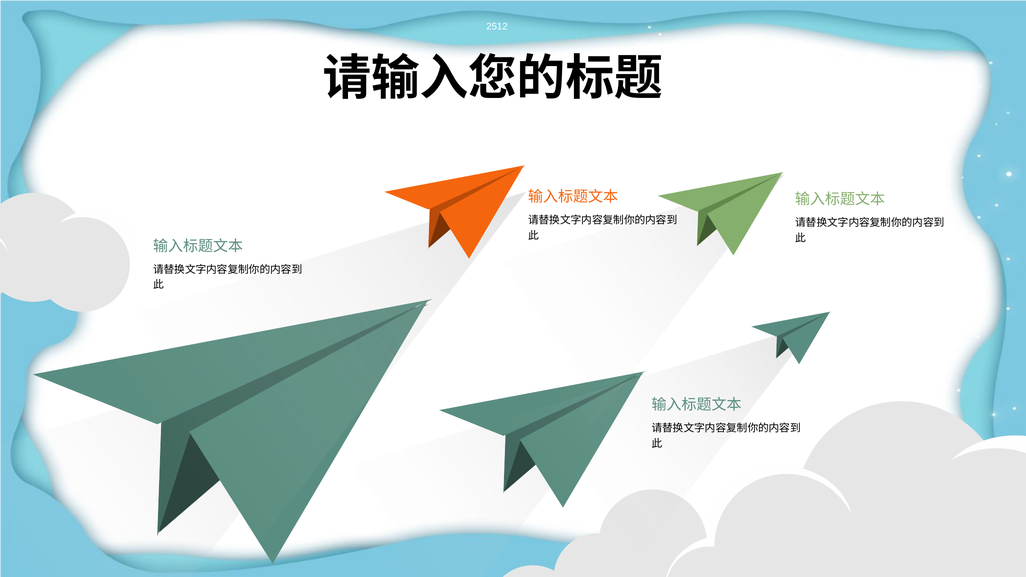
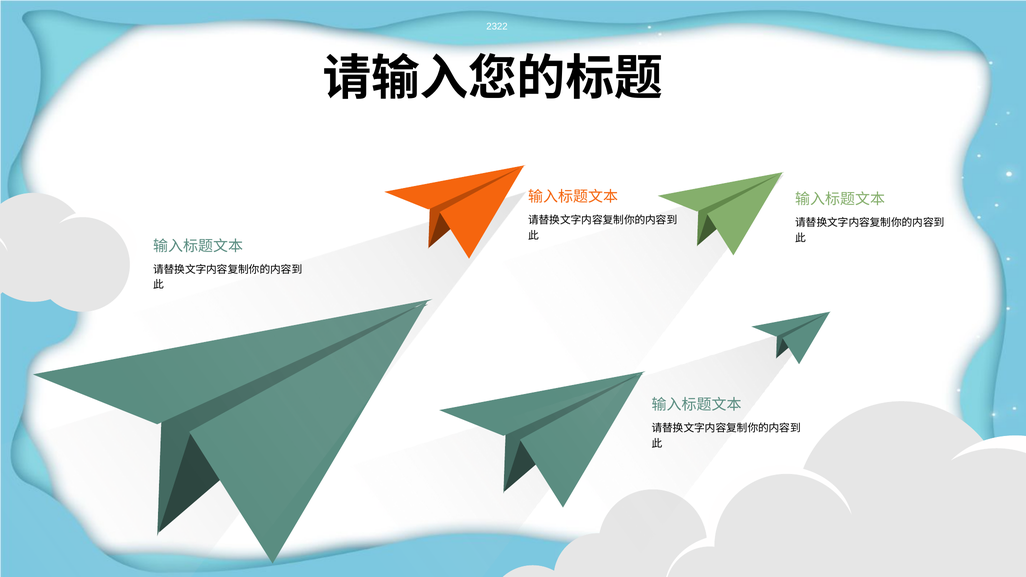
2512: 2512 -> 2322 (497, 27)
